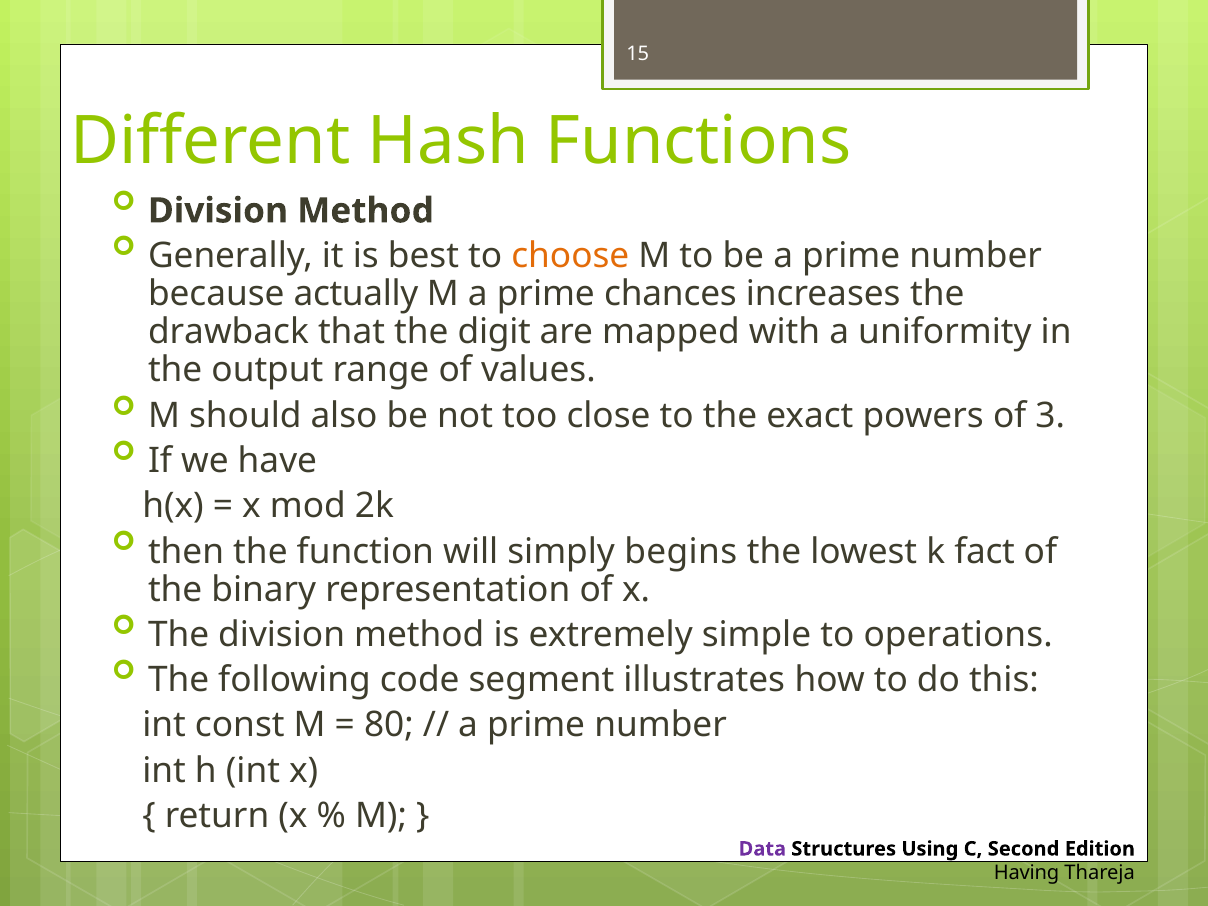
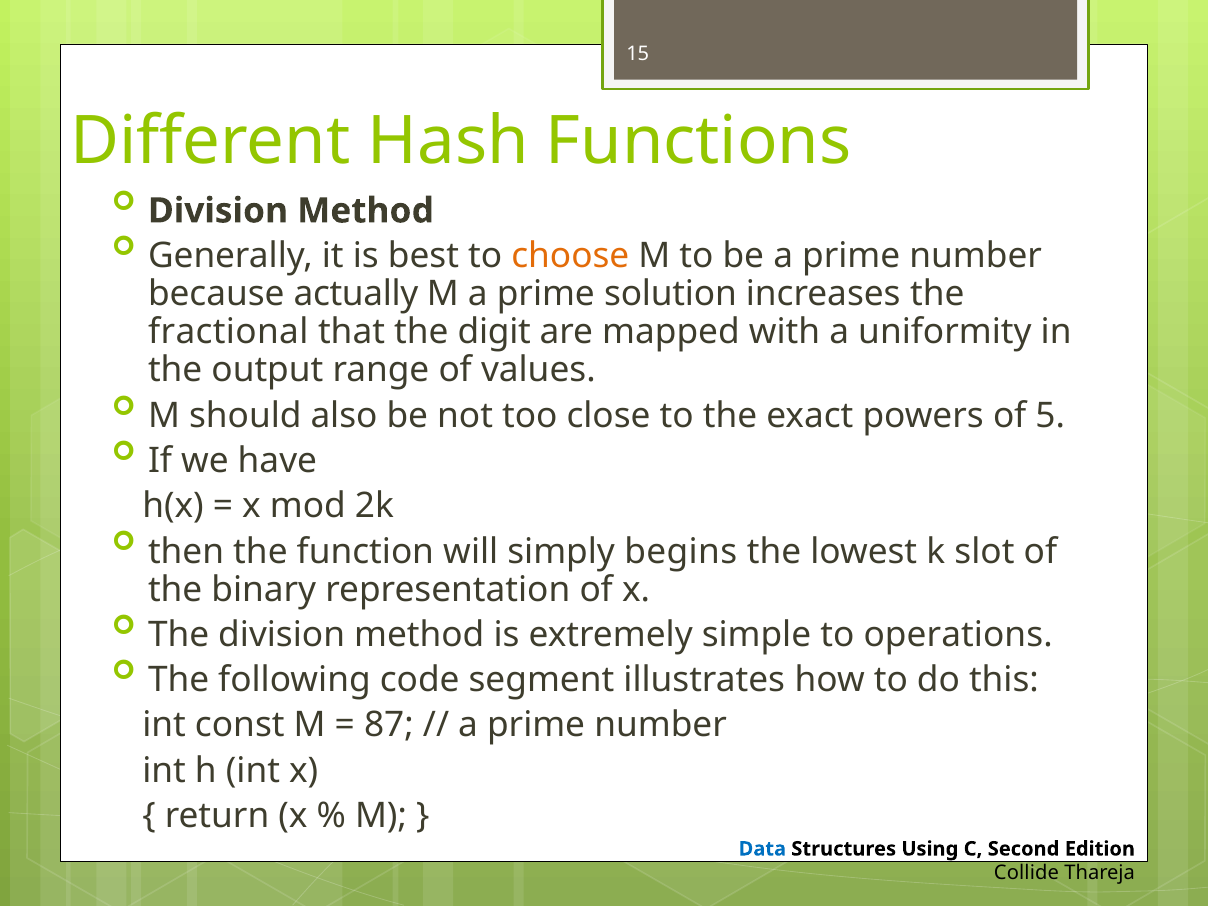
chances: chances -> solution (670, 294)
drawback: drawback -> fractional (228, 332)
3: 3 -> 5 (1050, 416)
fact: fact -> slot (984, 551)
80: 80 -> 87 (389, 725)
Data colour: purple -> blue (762, 849)
Having: Having -> Collide (1026, 873)
